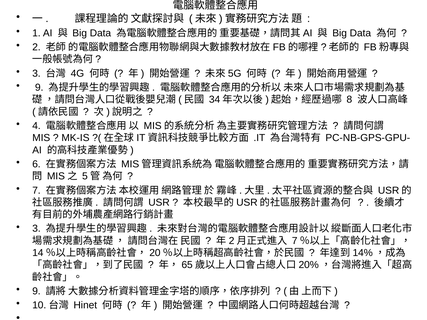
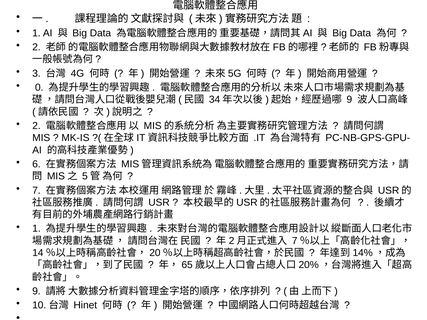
9: 9 -> 0 (39, 88)
8: 8 -> 9 (349, 100)
4: 4 -> 2 (36, 126)
3: 3 -> 1 (36, 229)
